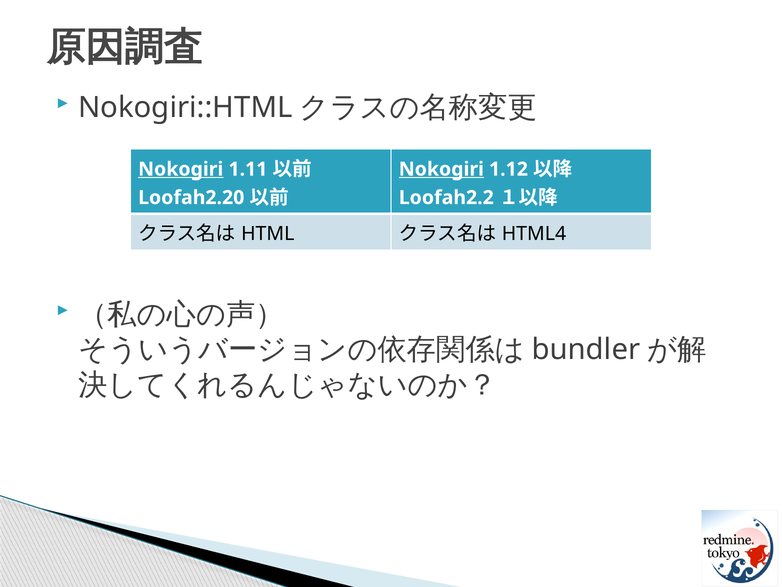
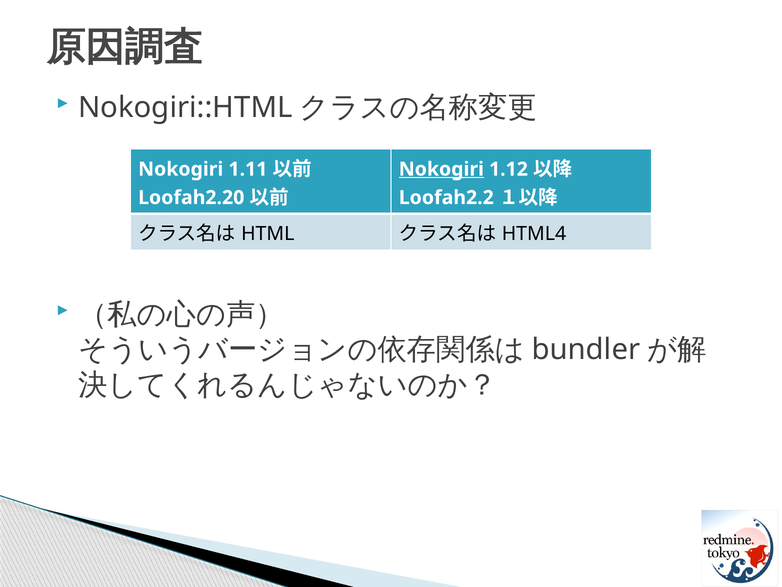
Nokogiri underline: present -> none (181, 169)
